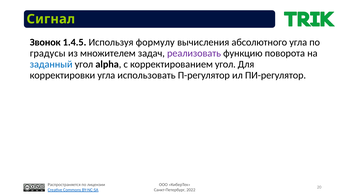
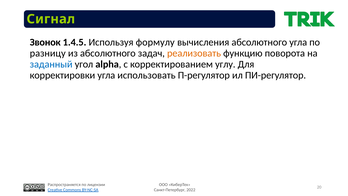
градусы: градусы -> разницу (48, 53)
из множителем: множителем -> абсолютного (108, 53)
реализовать colour: purple -> orange (194, 53)
корректированием угол: угол -> углу (225, 64)
